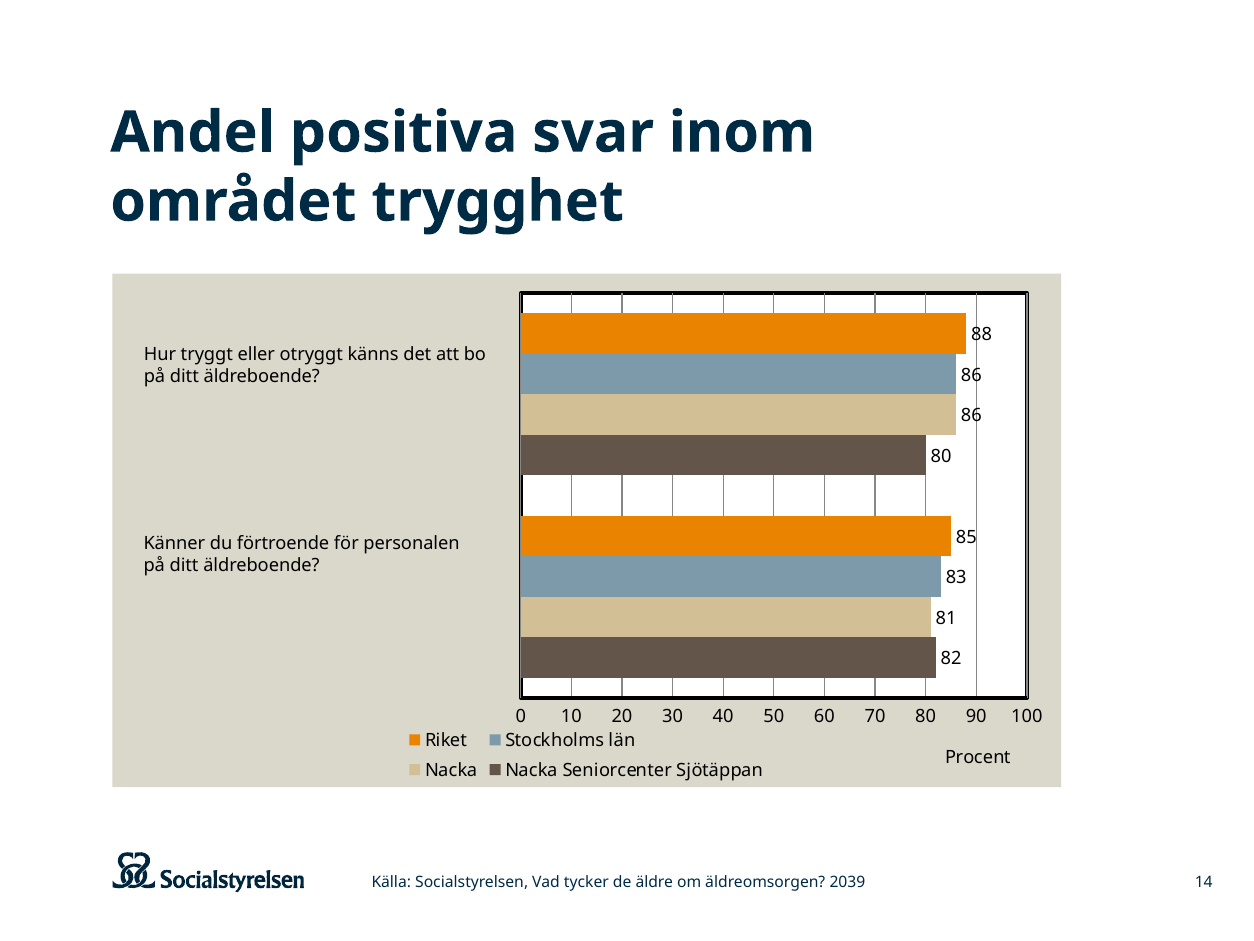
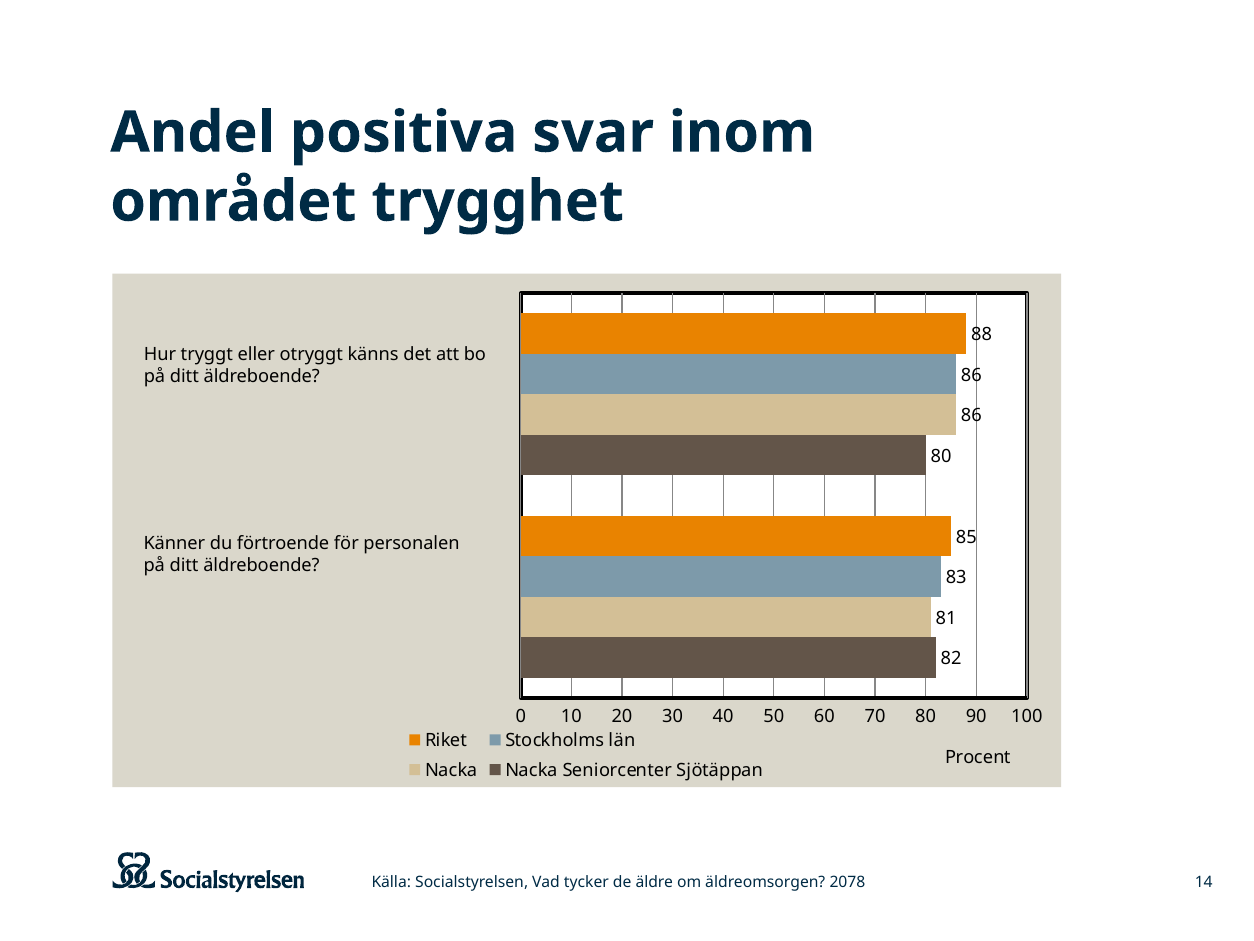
2039: 2039 -> 2078 (847, 882)
